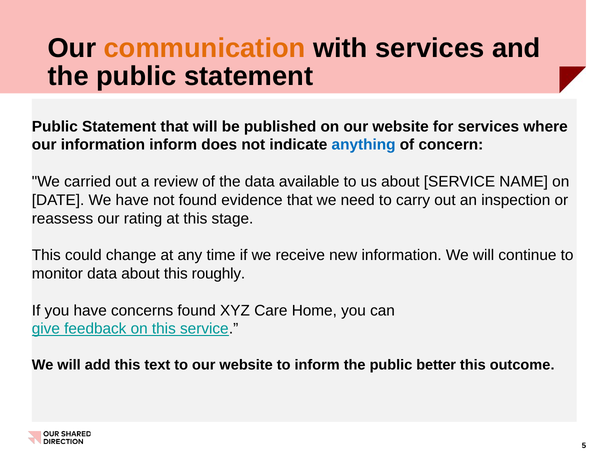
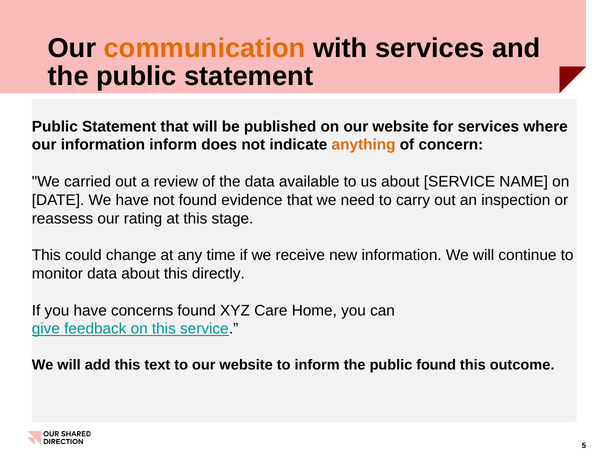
anything colour: blue -> orange (364, 145)
roughly: roughly -> directly (218, 274)
public better: better -> found (436, 365)
